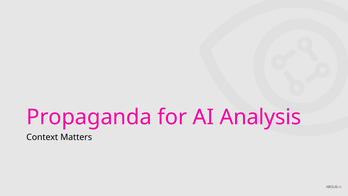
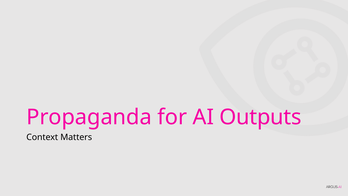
Analysis: Analysis -> Outputs (260, 117)
